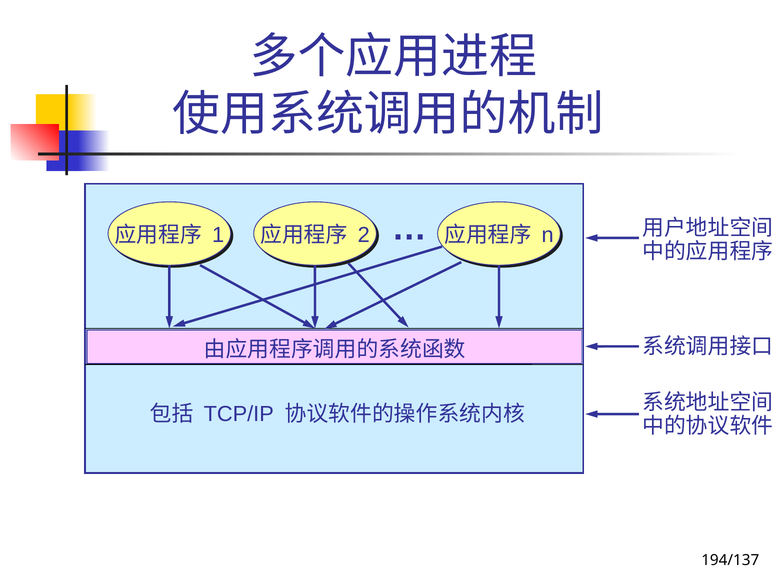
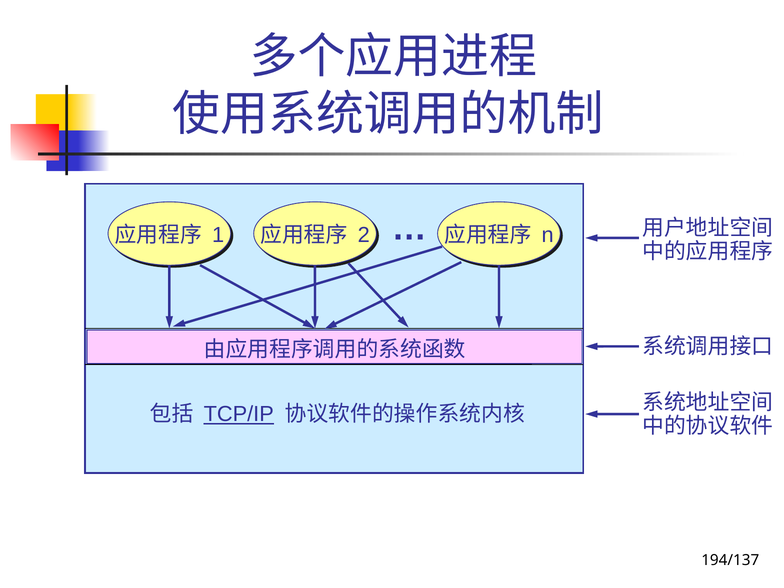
TCP/IP underline: none -> present (239, 414)
